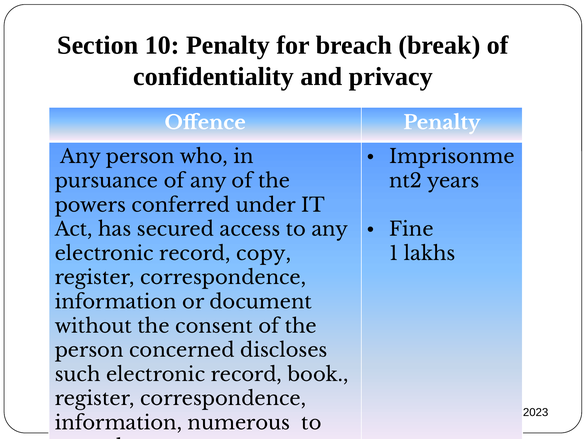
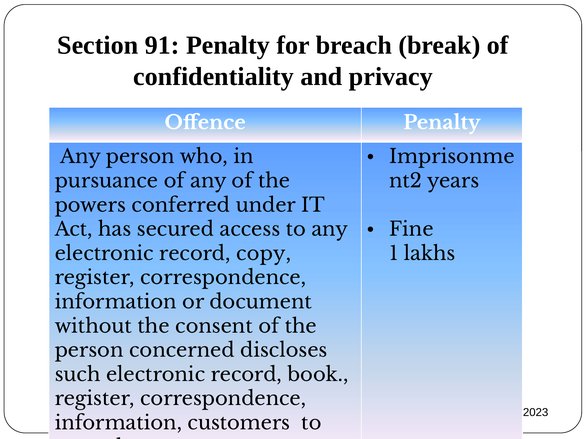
10: 10 -> 91 (162, 45)
numerous: numerous -> customers (239, 424)
